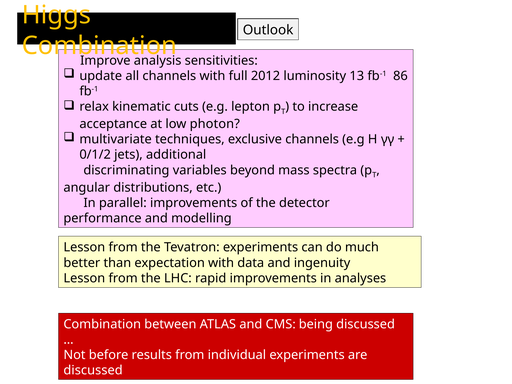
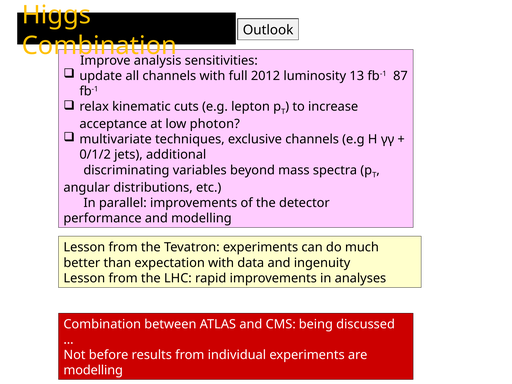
86: 86 -> 87 (400, 76)
discussed: discussed -> modelling (93, 370)
